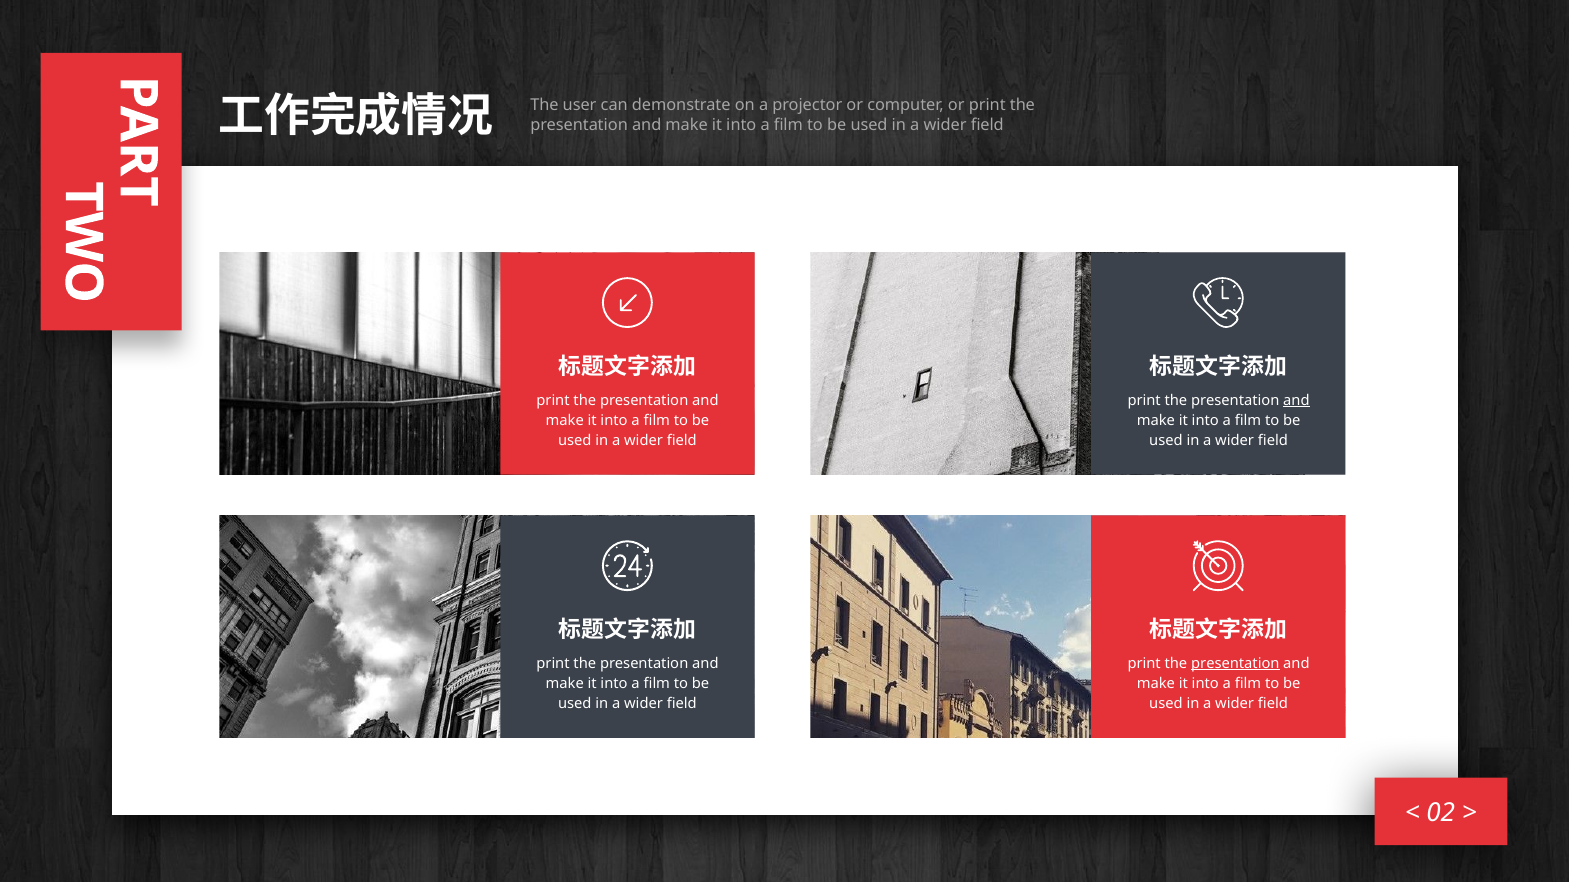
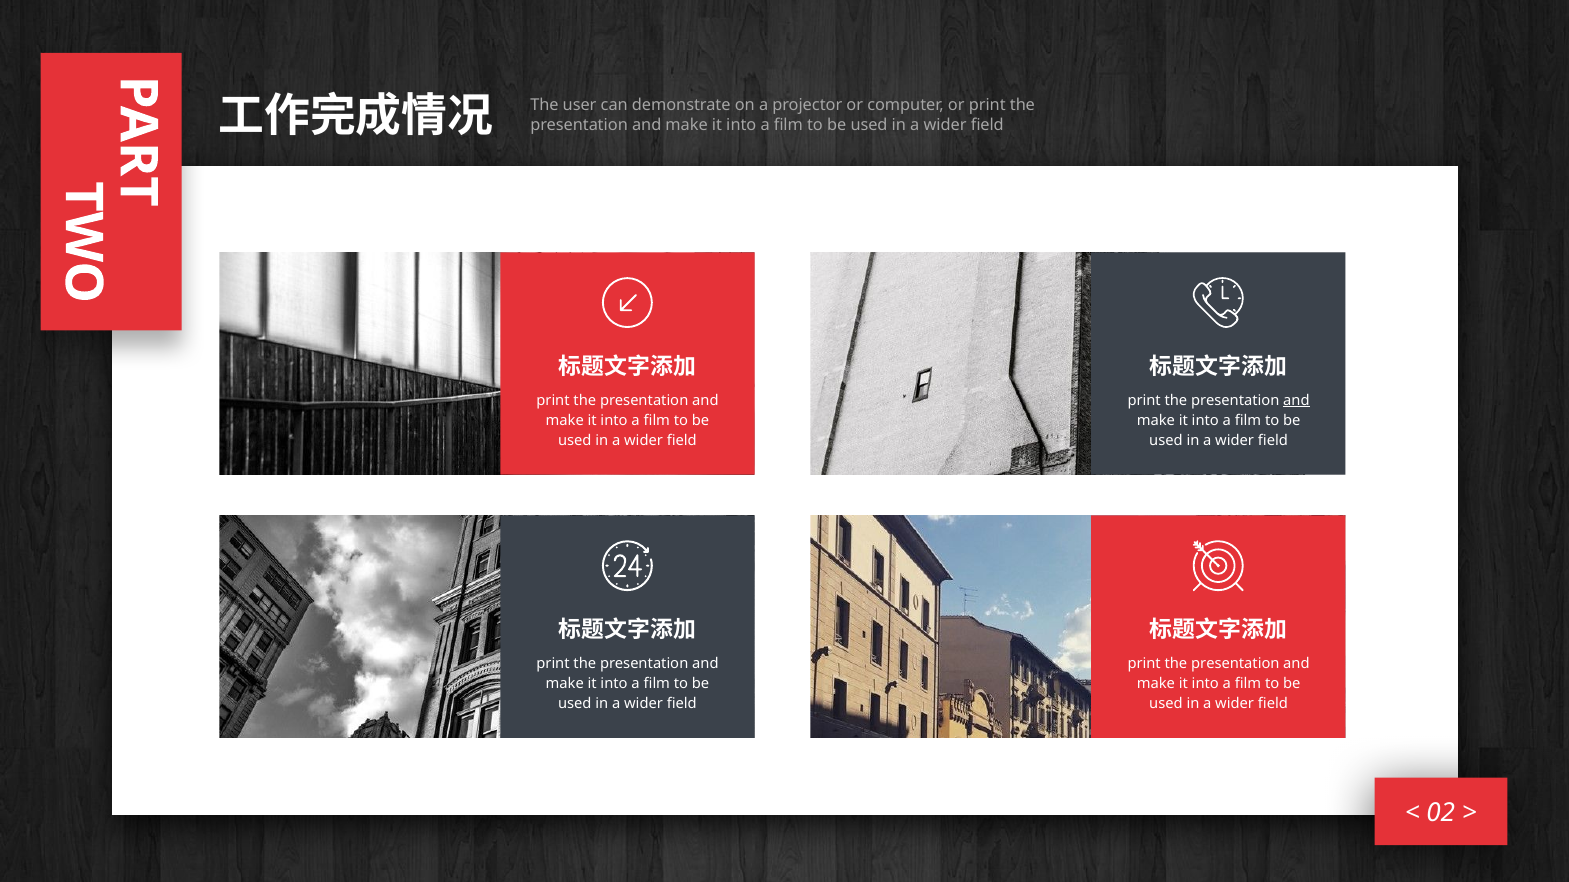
presentation underline: present -> none (1235, 664)
